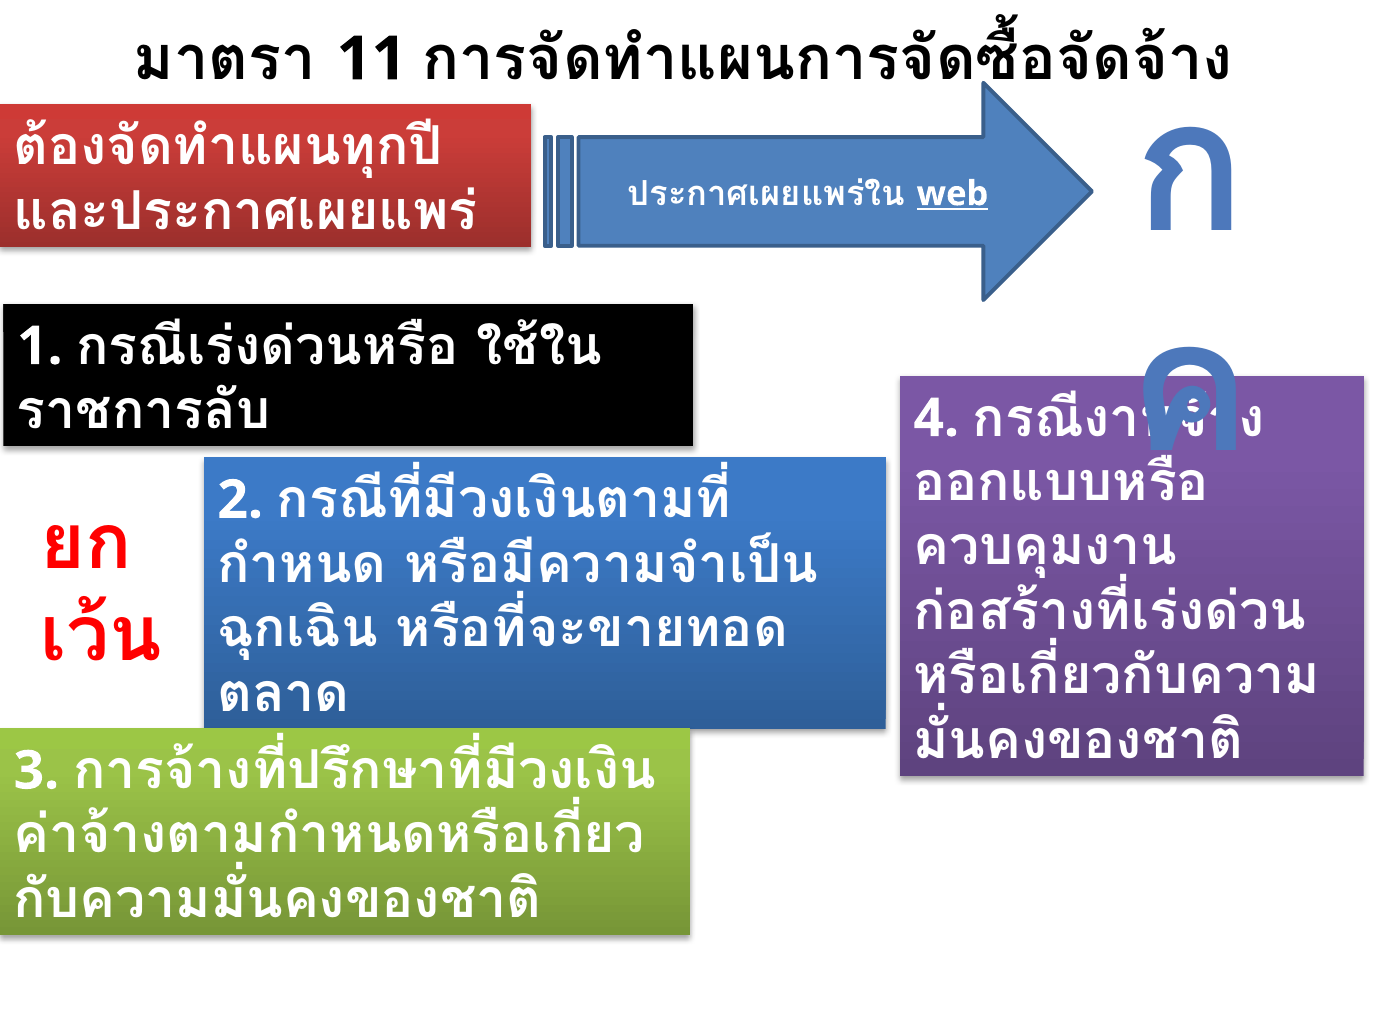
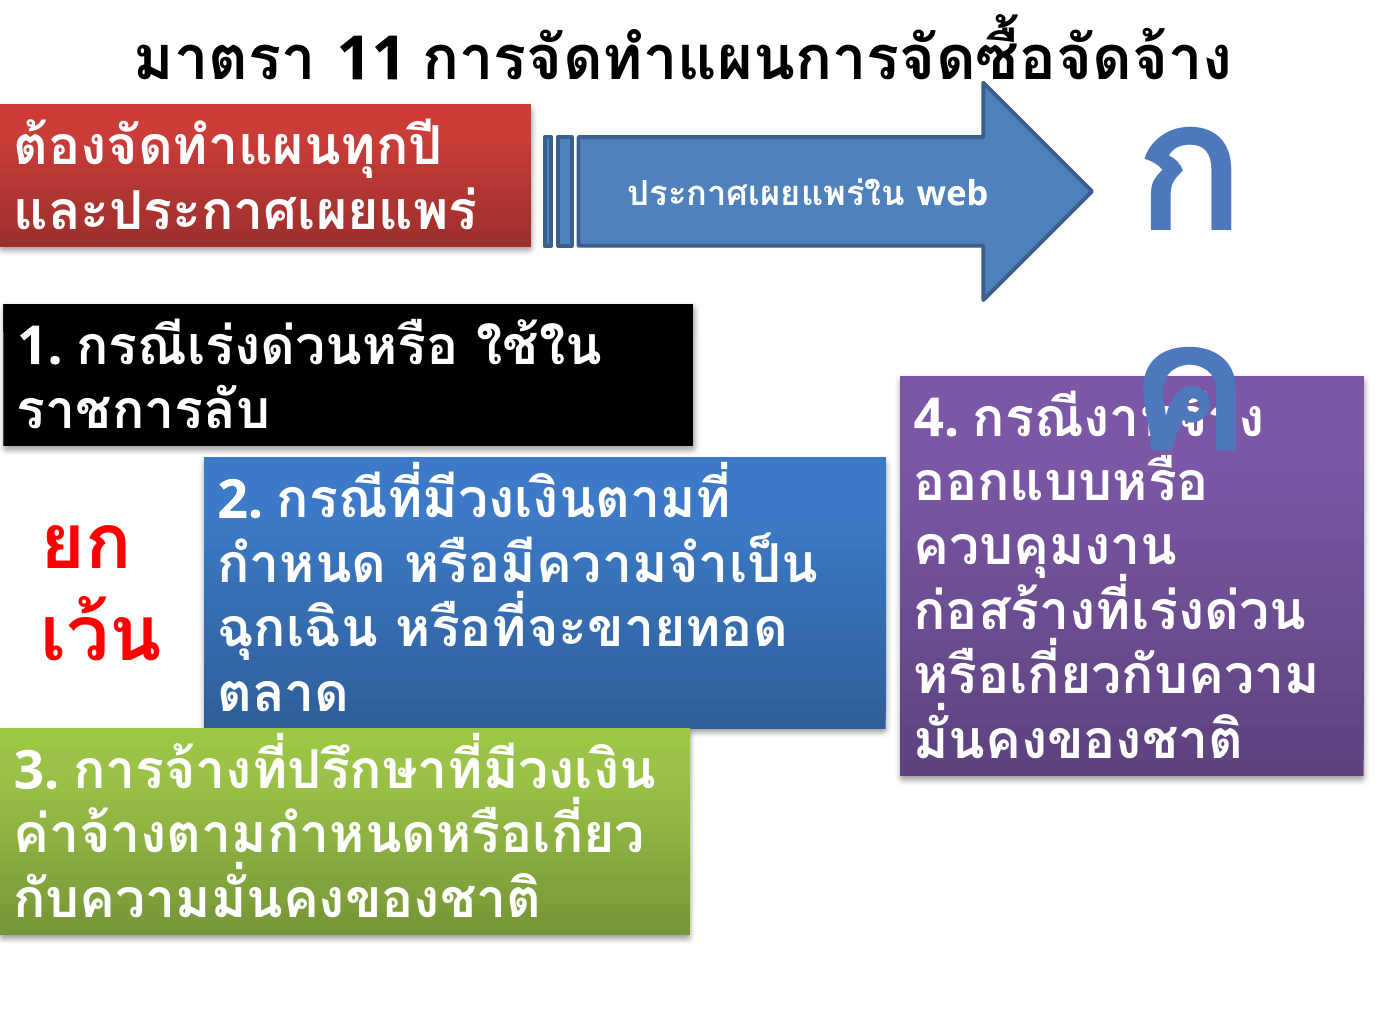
web underline: present -> none (952, 194)
